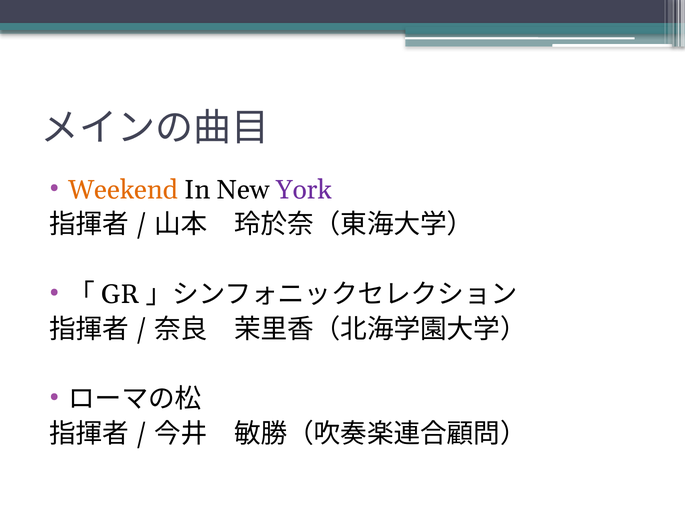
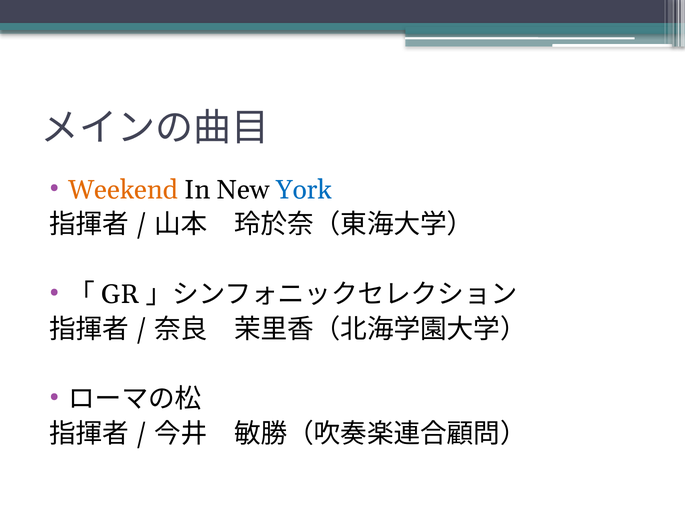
York colour: purple -> blue (304, 190)
